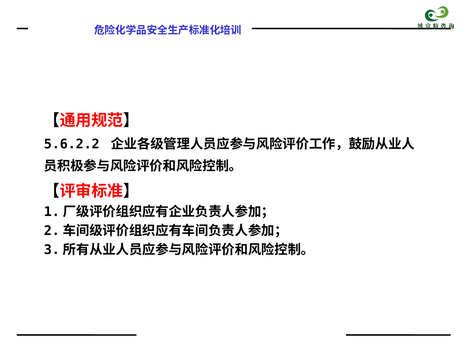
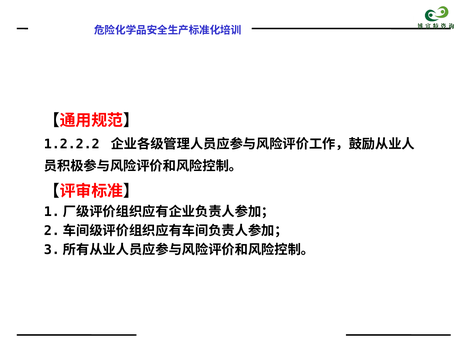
5.6.2.2: 5.6.2.2 -> 1.2.2.2 (72, 144)
